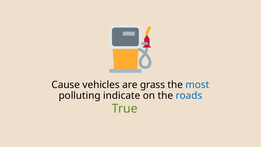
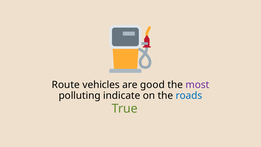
Cause: Cause -> Route (66, 85)
grass: grass -> good (152, 85)
most colour: blue -> purple (197, 85)
